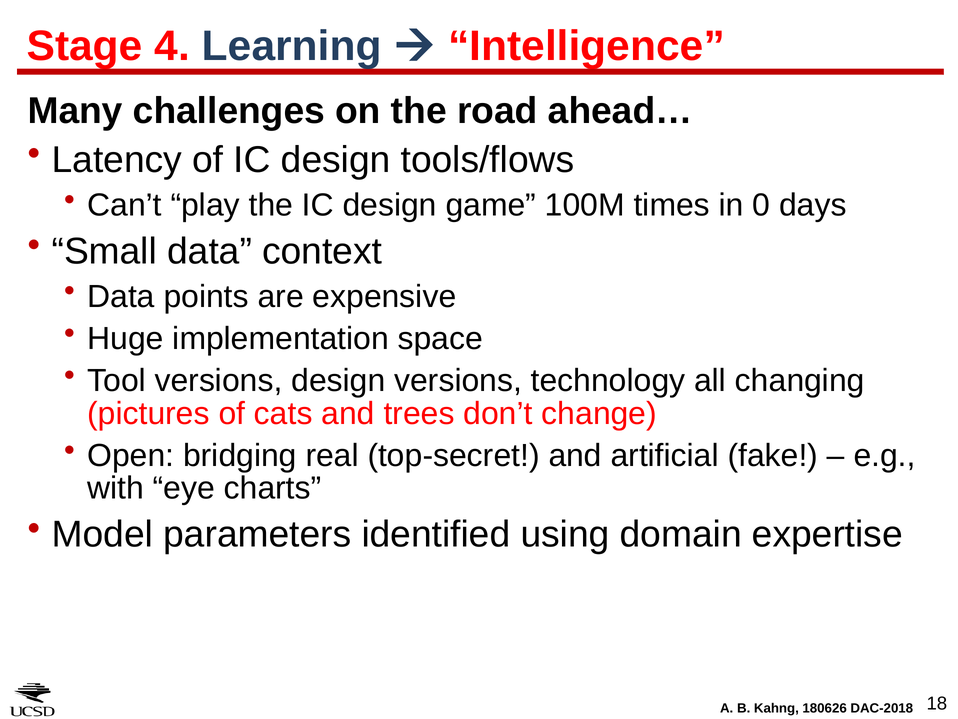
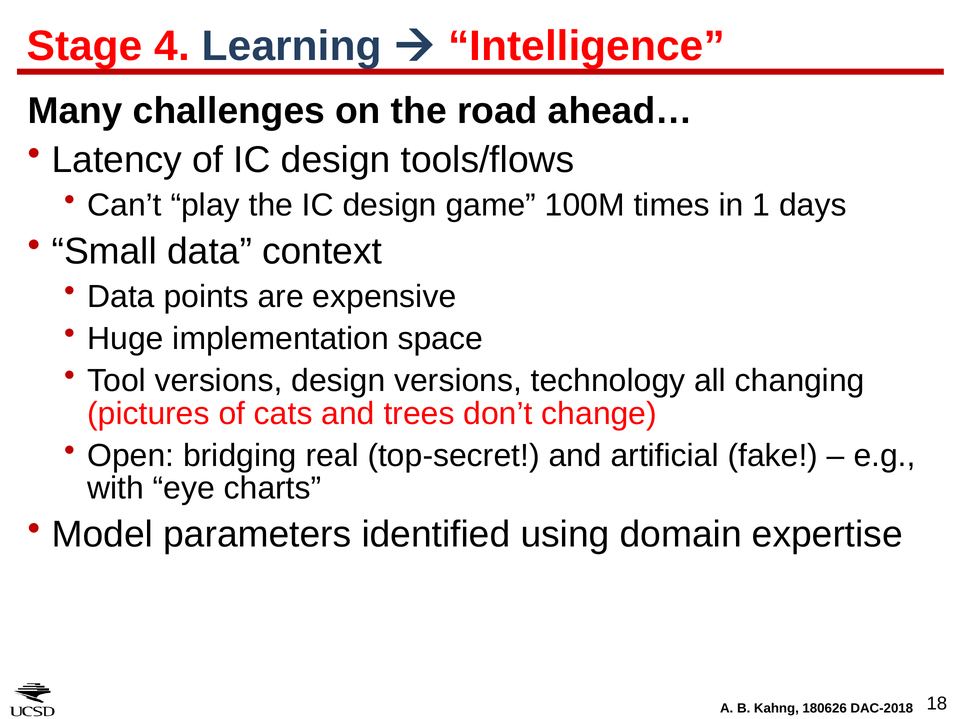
0: 0 -> 1 (761, 205)
